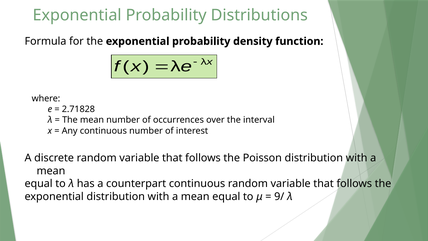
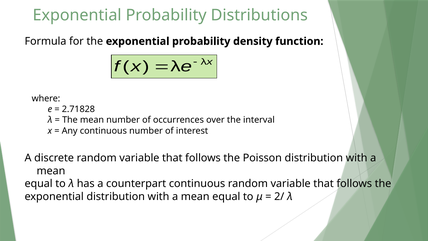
9/: 9/ -> 2/ (279, 196)
